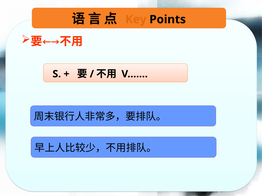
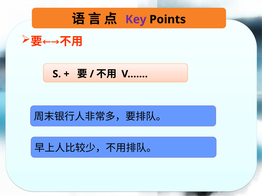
Key colour: orange -> purple (136, 19)
